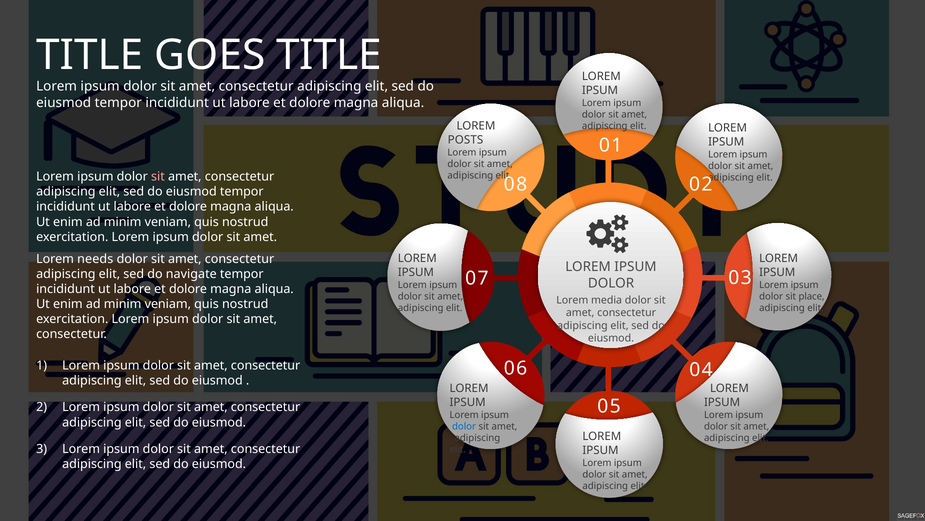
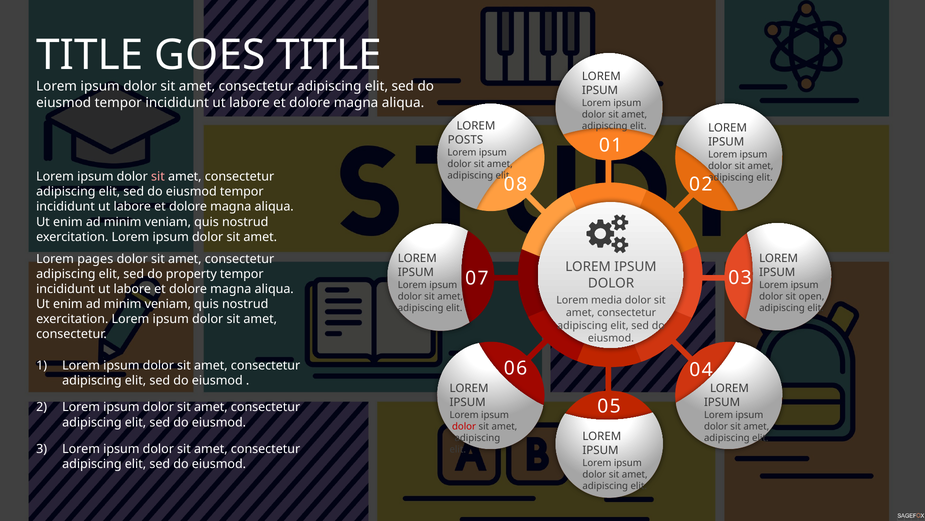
needs: needs -> pages (95, 259)
navigate: navigate -> property (191, 274)
place: place -> open (812, 296)
dolor colour: blue -> red (464, 426)
